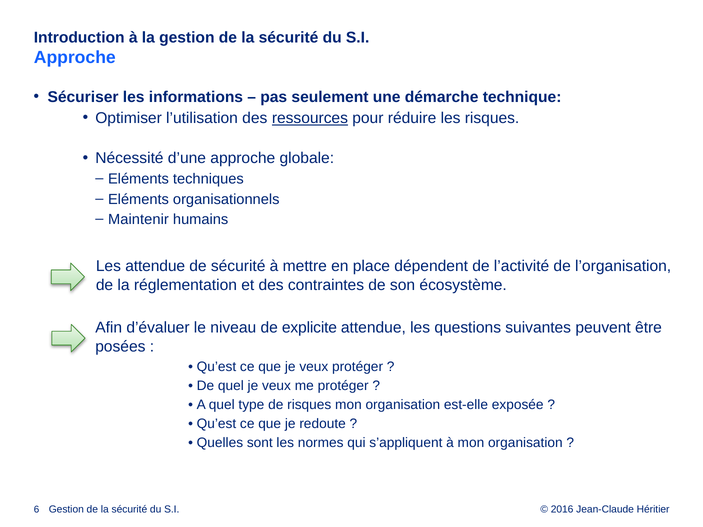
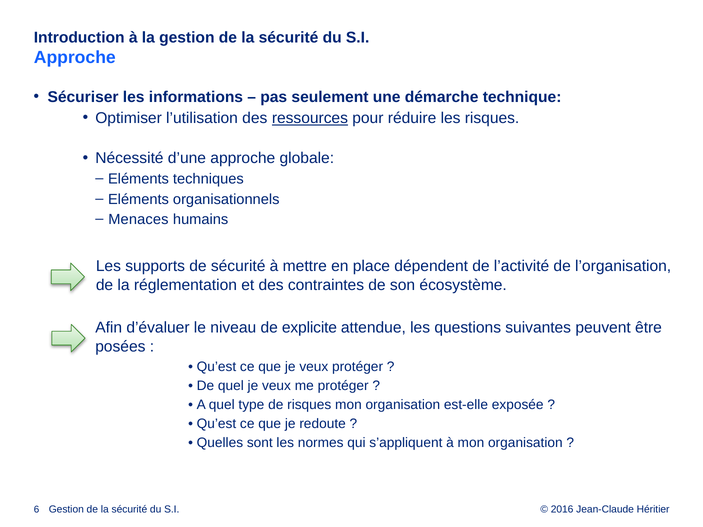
Maintenir: Maintenir -> Menaces (138, 220)
Les attendue: attendue -> supports (155, 266)
